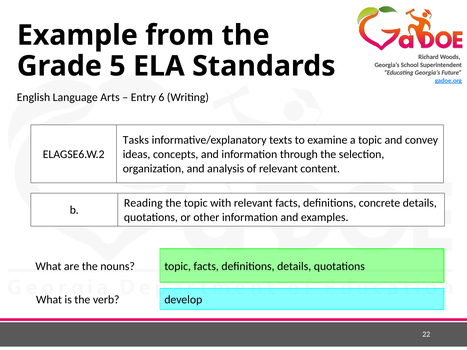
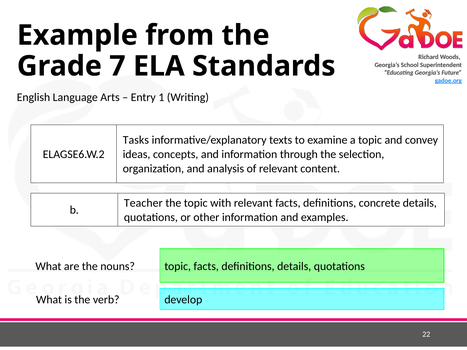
5: 5 -> 7 (117, 66)
6: 6 -> 1 (161, 97)
Reading: Reading -> Teacher (143, 203)
